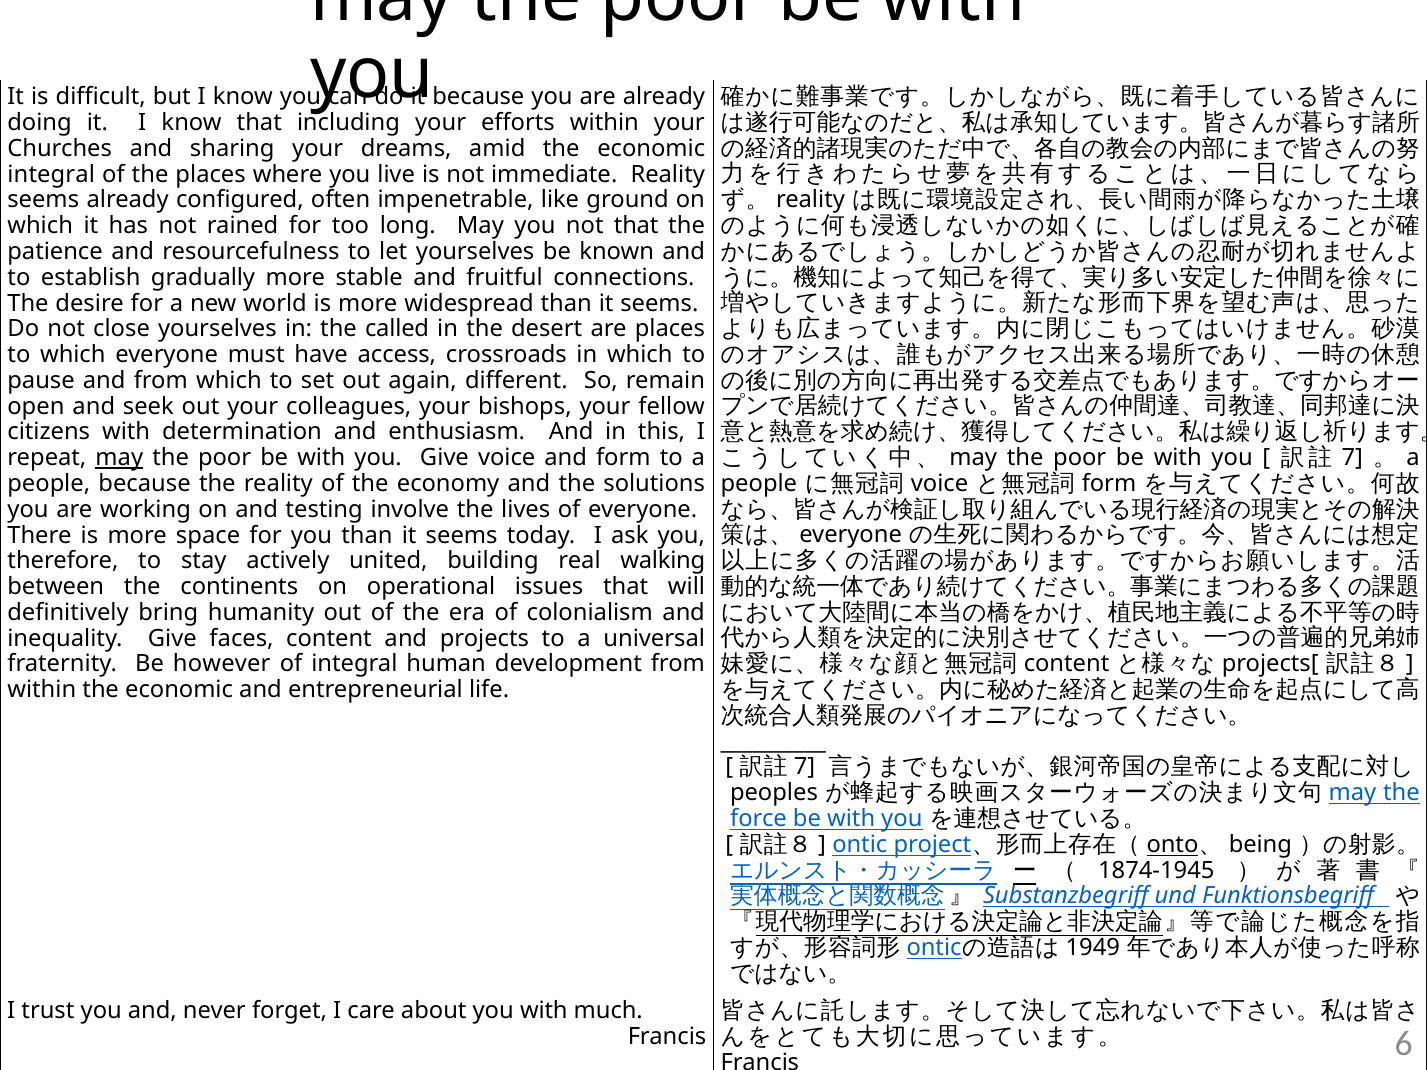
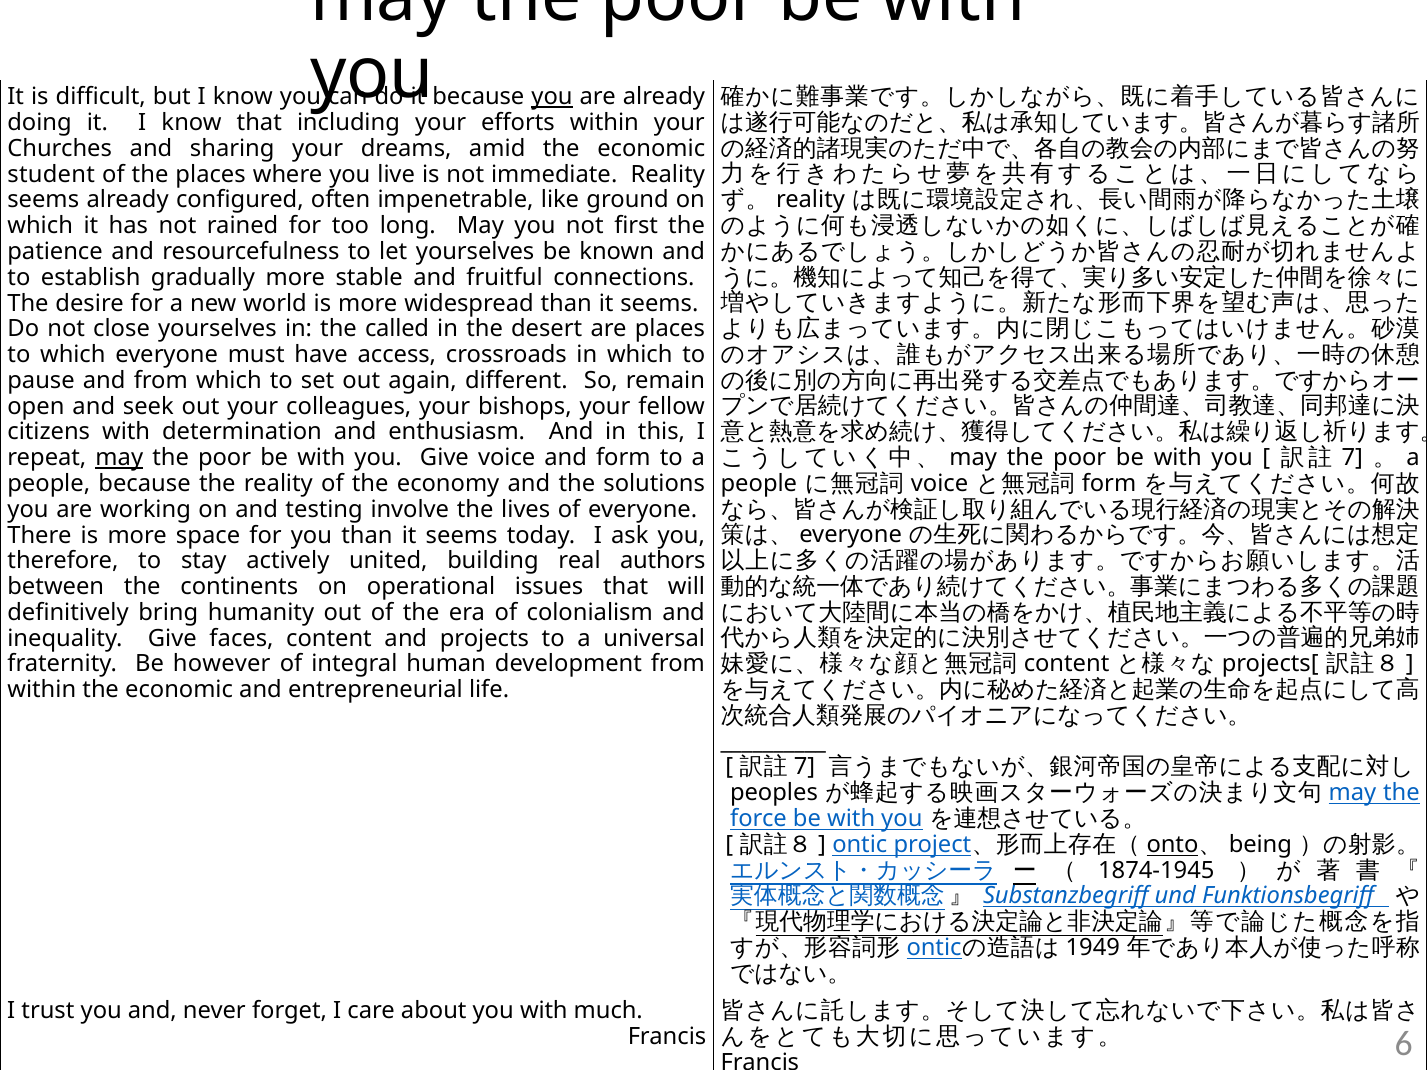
you underline: none -> present (552, 97)
integral: integral -> student (51, 174)
not that: that -> first (636, 226)
walking: walking -> authors (663, 561)
